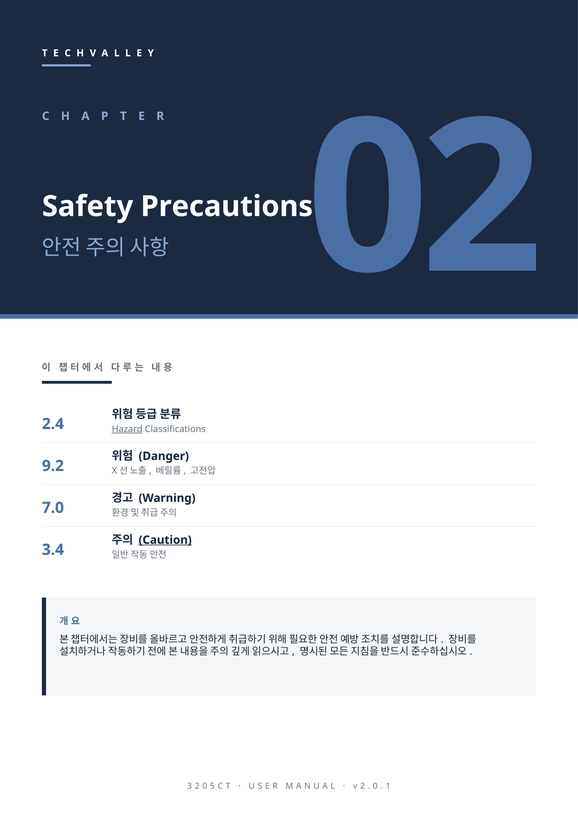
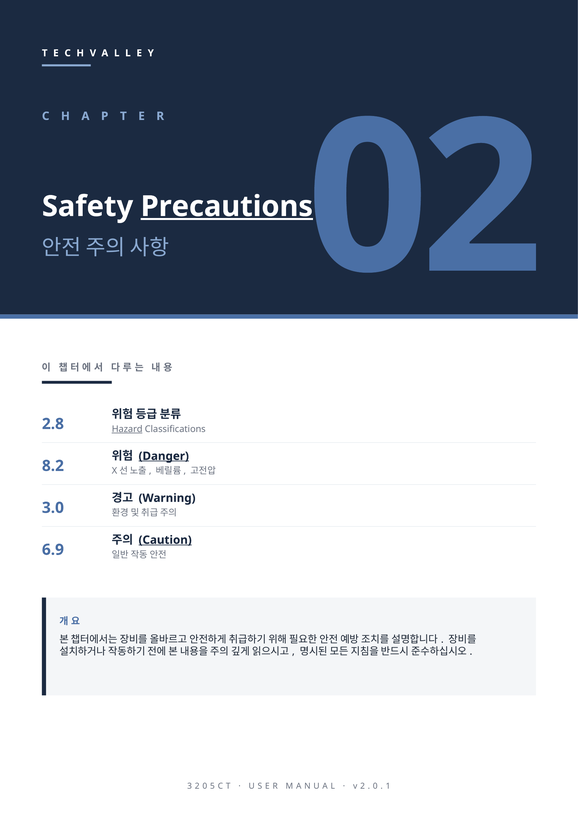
Precautions underline: none -> present (227, 206)
2.4: 2.4 -> 2.8 (53, 424)
Danger underline: none -> present (164, 456)
9.2: 9.2 -> 8.2 (53, 466)
7.0: 7.0 -> 3.0 (53, 508)
3.4: 3.4 -> 6.9 (53, 550)
